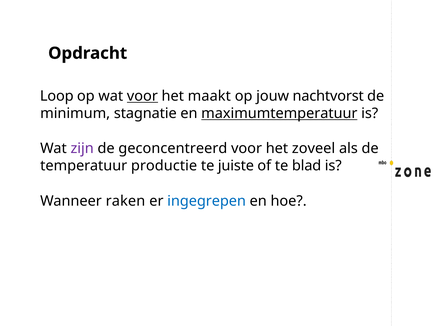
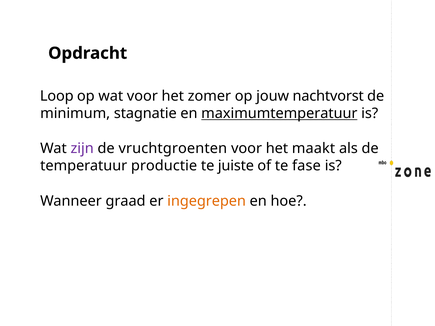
voor underline: present -> none (142, 96)
maakt: maakt -> zomer (209, 96)
geconcentreerd: geconcentreerd -> vruchtgroenten (173, 148)
zoveel: zoveel -> maakt (314, 148)
blad: blad -> fase (306, 166)
raken: raken -> graad (126, 201)
ingegrepen colour: blue -> orange (207, 201)
